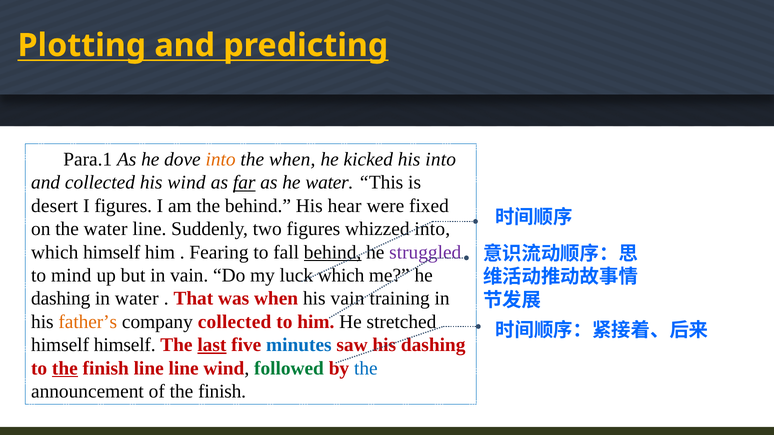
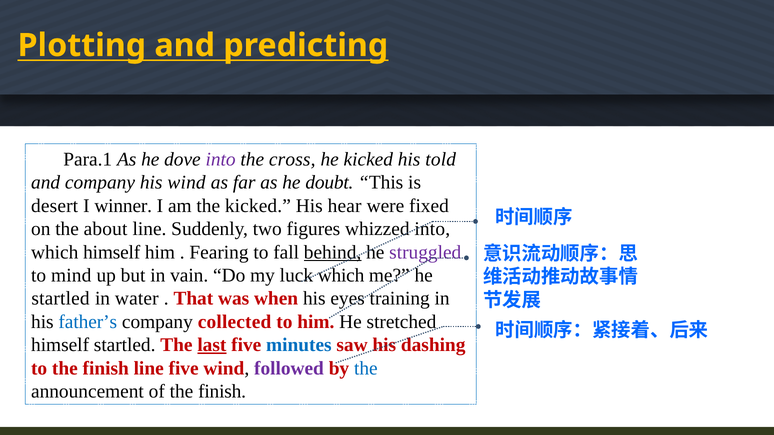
into colour: orange -> purple (221, 159)
the when: when -> cross (292, 159)
his into: into -> told (441, 159)
and collected: collected -> company (100, 183)
far underline: present -> none (244, 183)
he water: water -> doubt (329, 183)
I figures: figures -> winner (123, 206)
the behind: behind -> kicked (258, 206)
the water: water -> about (106, 229)
dashing: dashing -> startled (61, 299)
his vain: vain -> eyes (348, 299)
father’s colour: orange -> blue (88, 322)
himself himself: himself -> startled (125, 345)
the underline: present -> none (65, 368)
line line: line -> five (184, 368)
followed colour: green -> purple (289, 368)
